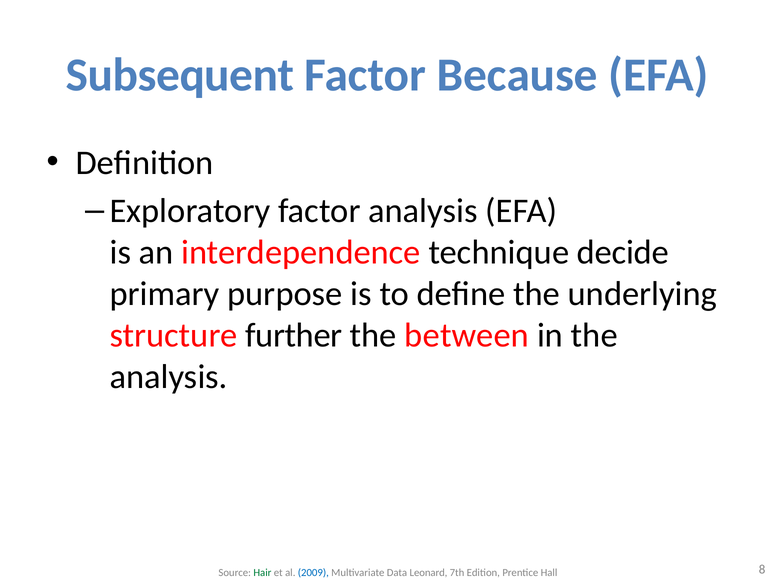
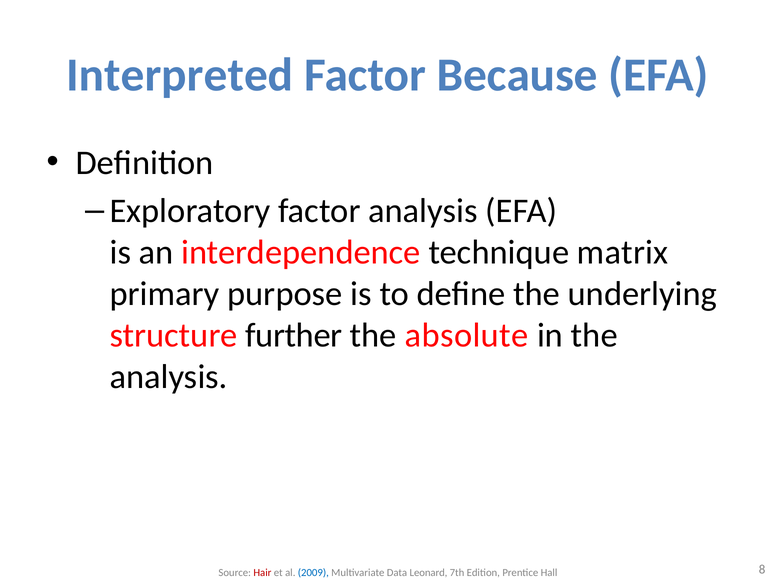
Subsequent: Subsequent -> Interpreted (180, 75)
decide: decide -> matrix (623, 252)
between: between -> absolute (467, 335)
Hair colour: green -> red (262, 573)
